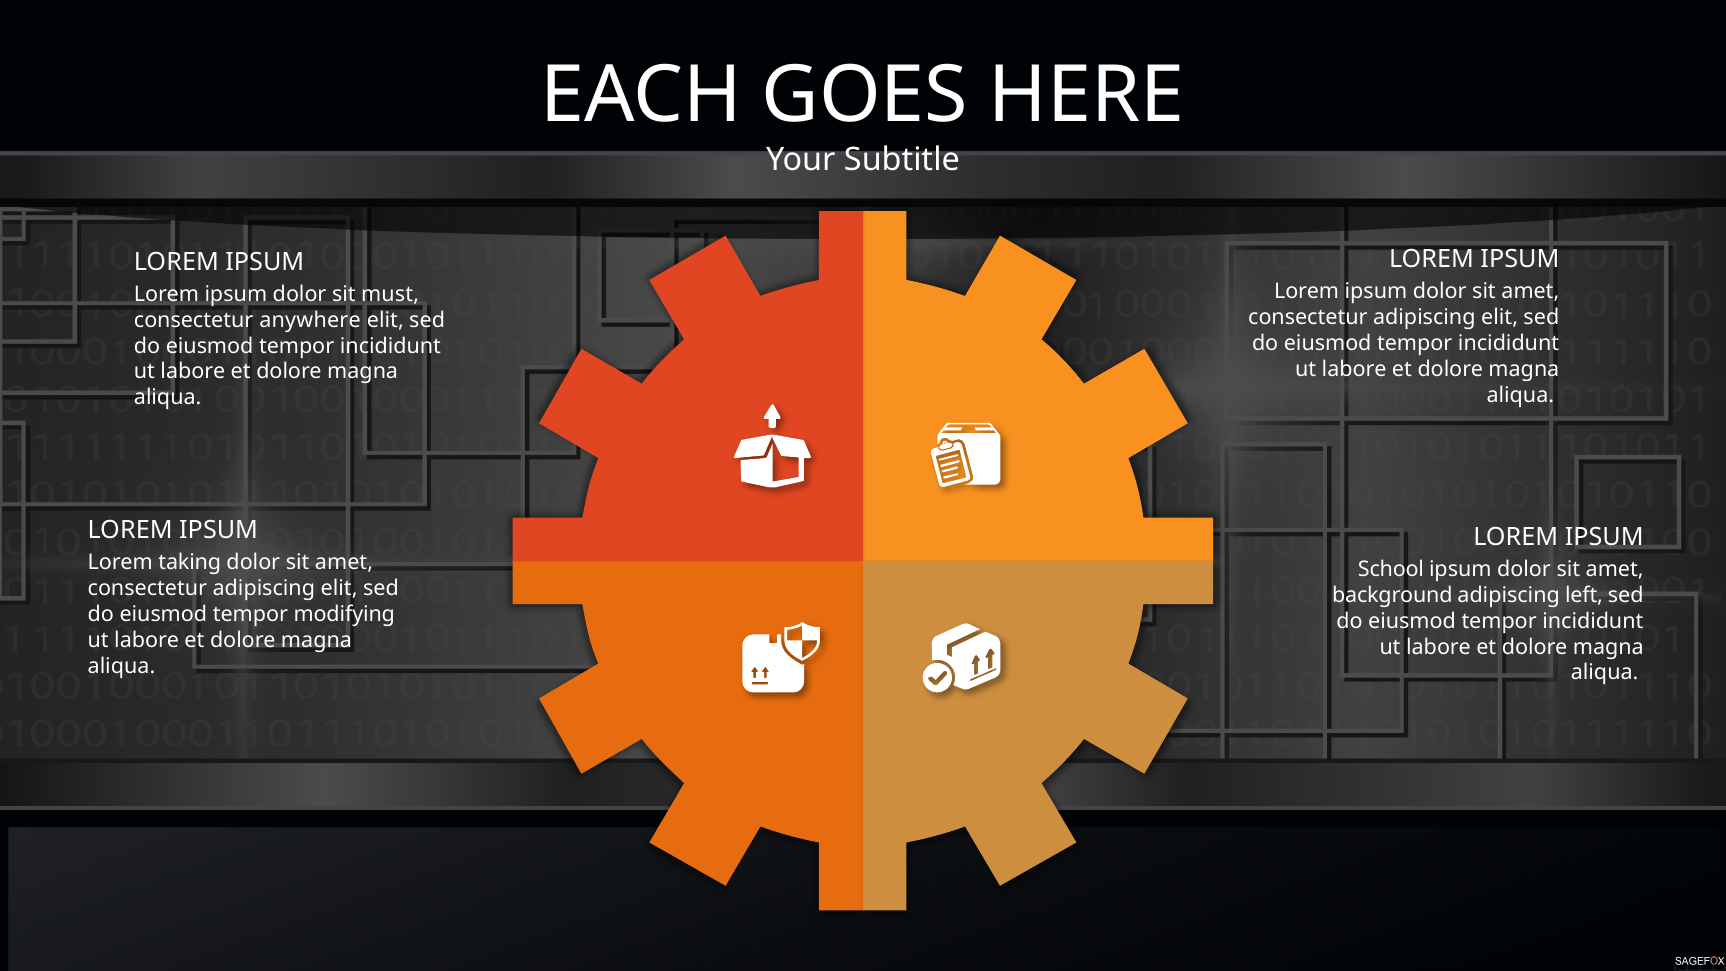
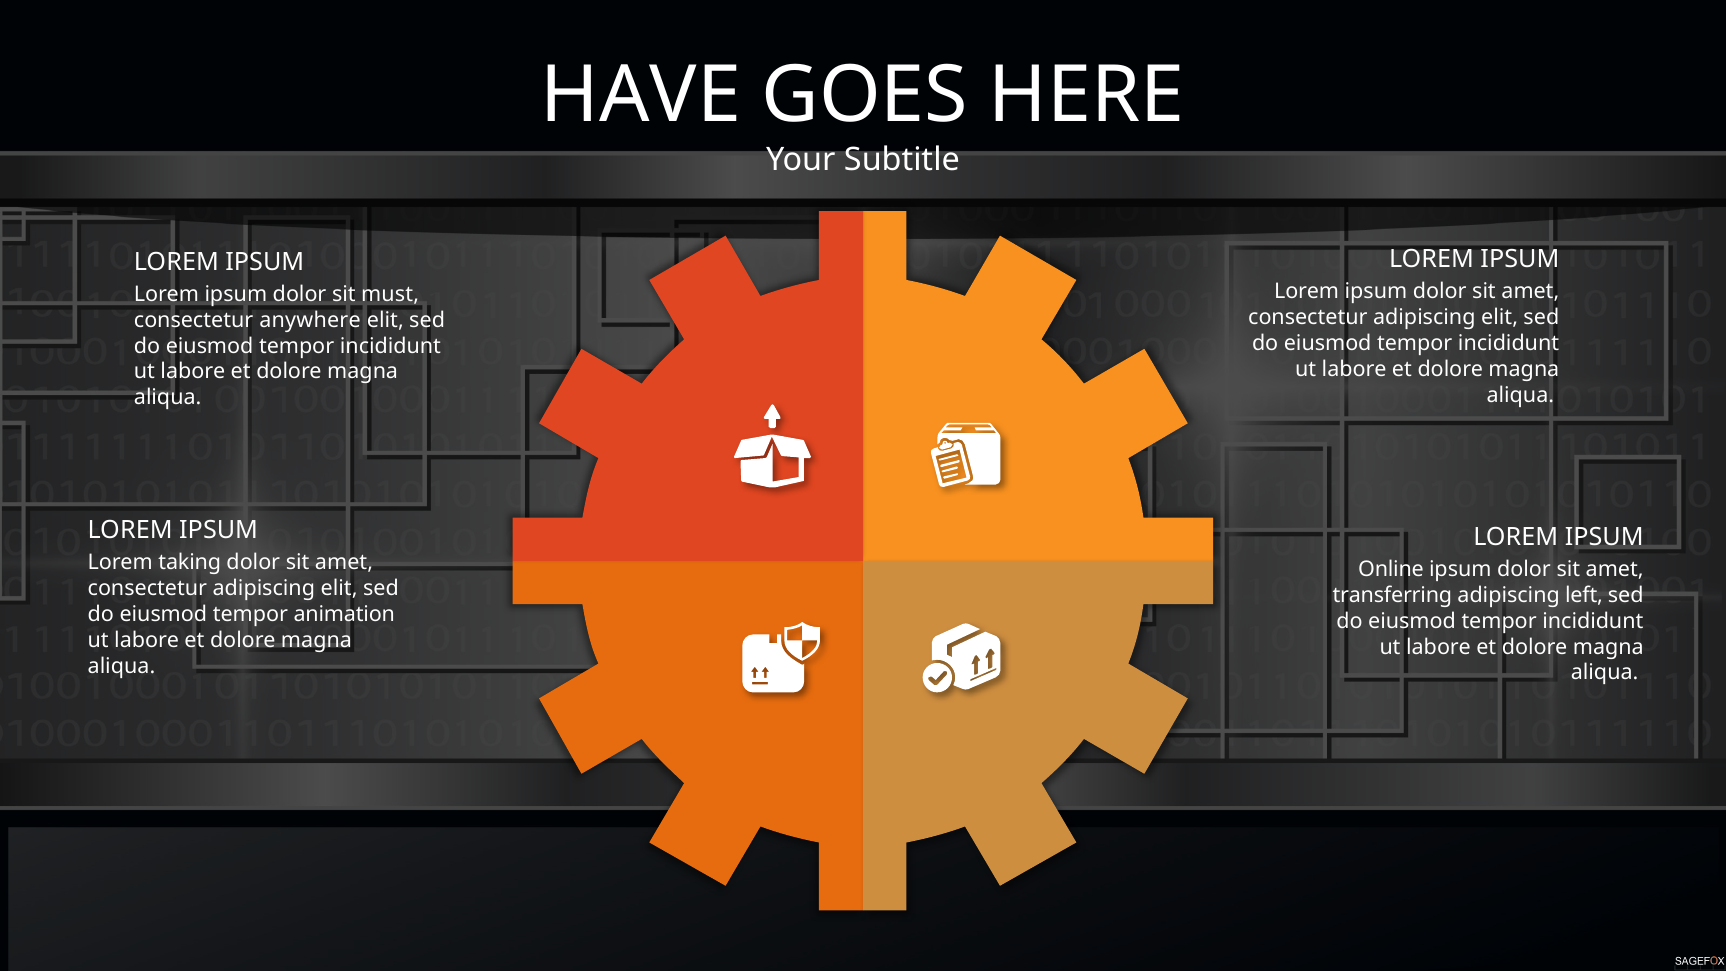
EACH: EACH -> HAVE (641, 96)
School: School -> Online (1391, 569)
background: background -> transferring (1392, 595)
modifying: modifying -> animation (344, 614)
